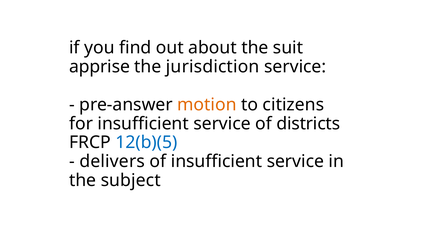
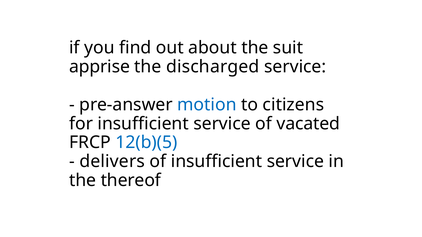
jurisdiction: jurisdiction -> discharged (213, 67)
motion colour: orange -> blue (207, 105)
districts: districts -> vacated (308, 124)
subject: subject -> thereof (131, 181)
